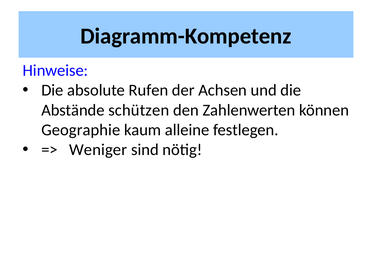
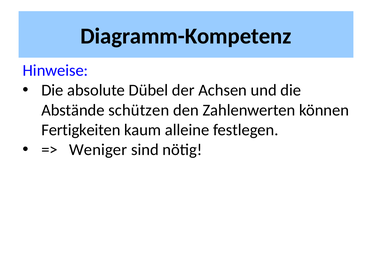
Rufen: Rufen -> Dübel (148, 90)
Geographie: Geographie -> Fertigkeiten (81, 130)
